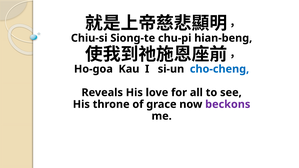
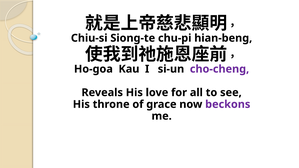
cho-cheng colour: blue -> purple (220, 69)
